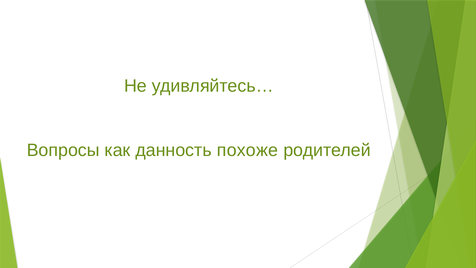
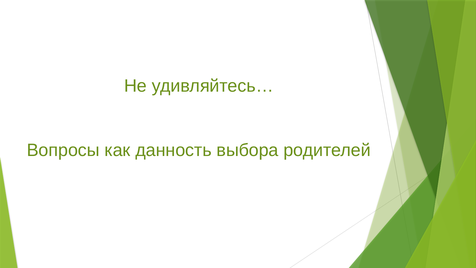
похоже: похоже -> выбора (248, 150)
